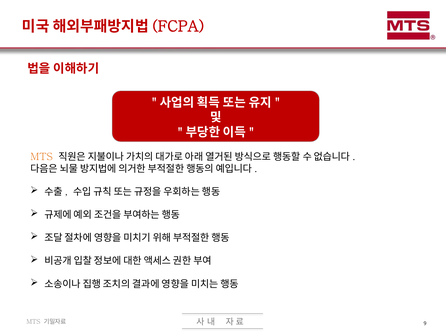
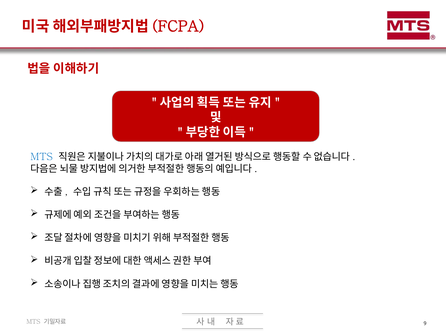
MTS colour: orange -> blue (42, 157)
